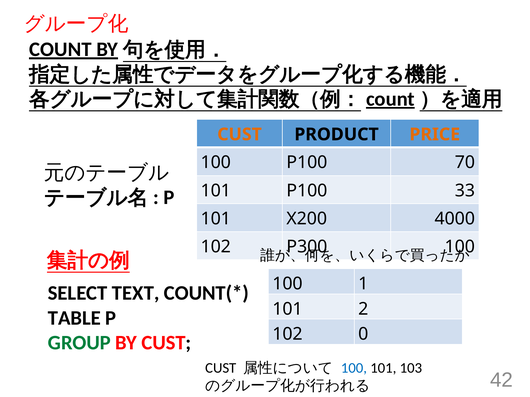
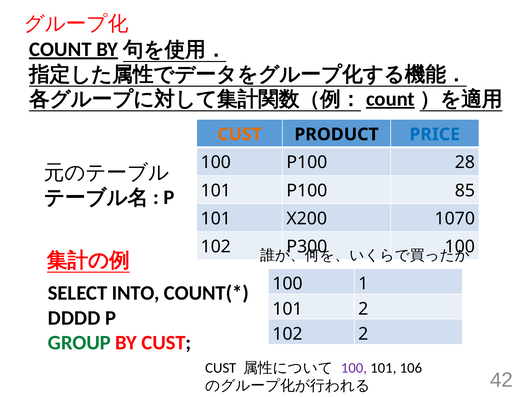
PRICE colour: orange -> blue (435, 135)
70: 70 -> 28 (465, 163)
33: 33 -> 85 (465, 191)
4000: 4000 -> 1070 (455, 219)
TEXT: TEXT -> INTO (136, 294)
TABLE: TABLE -> DDDD (74, 318)
102 0: 0 -> 2 (363, 335)
100 colour: blue -> purple (354, 368)
103: 103 -> 106 (411, 368)
